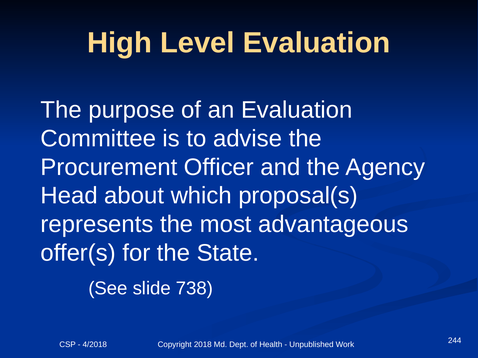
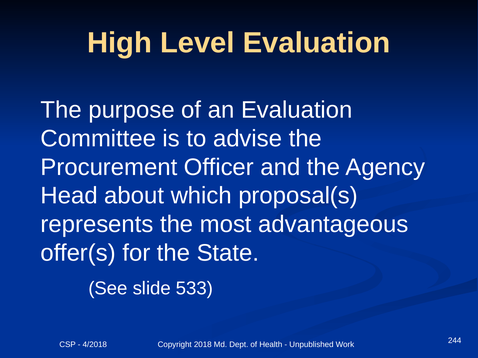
738: 738 -> 533 (195, 289)
